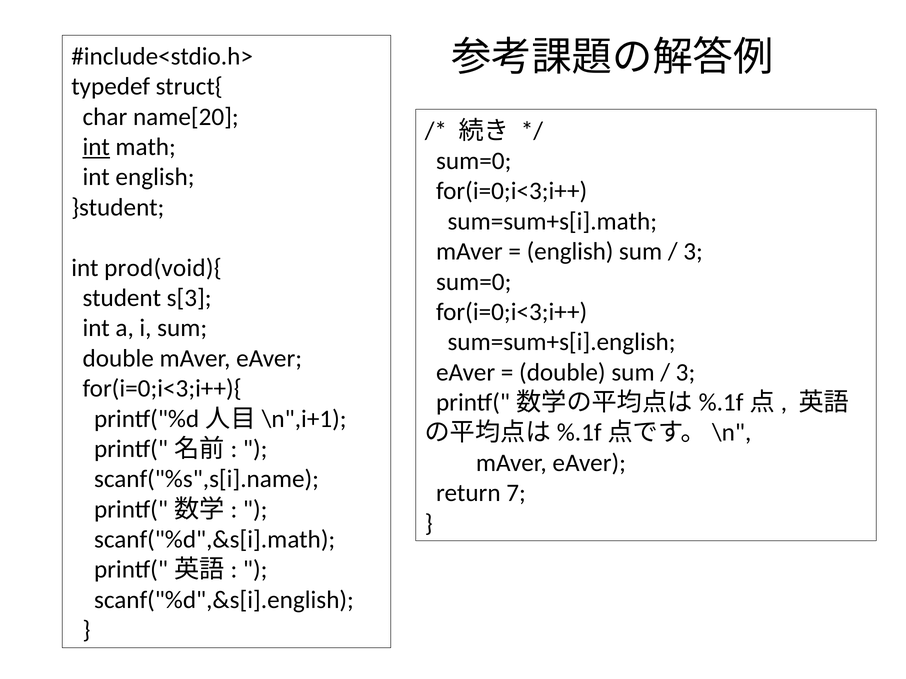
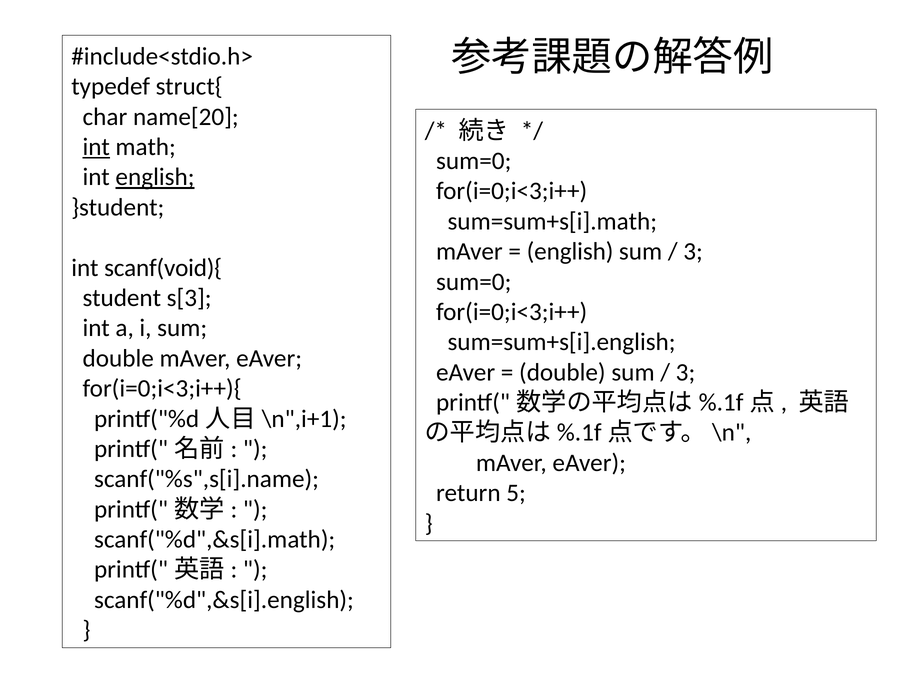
english underline: none -> present (155, 177)
prod(void){: prod(void){ -> scanf(void){ (163, 268)
7: 7 -> 5 (516, 493)
